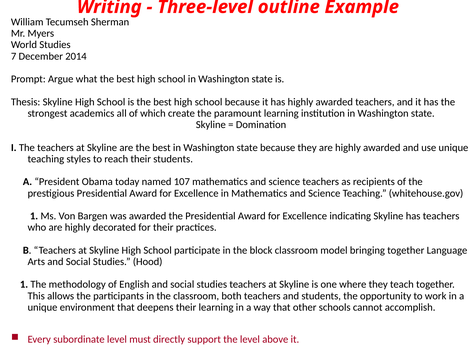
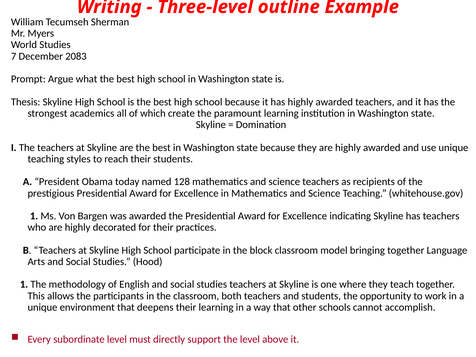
2014: 2014 -> 2083 (76, 56)
107: 107 -> 128 (182, 182)
